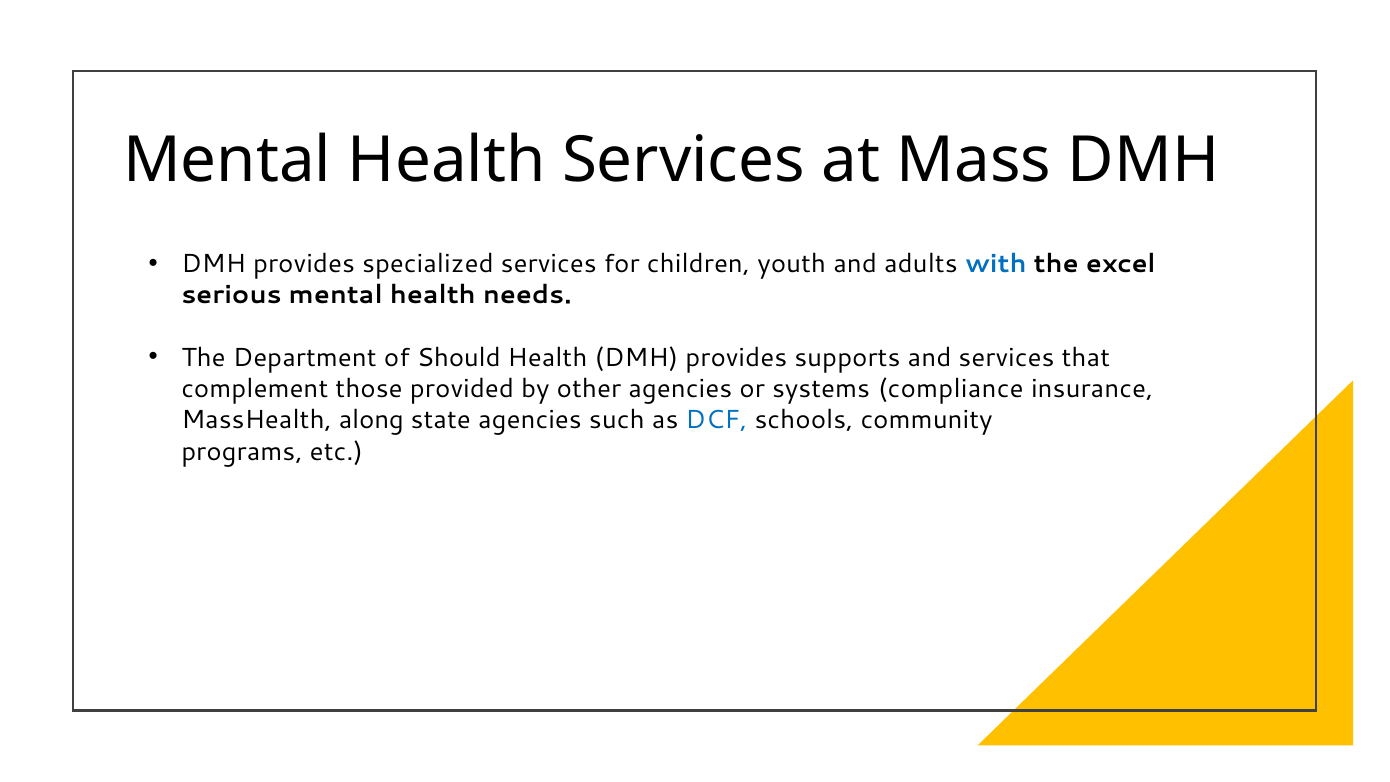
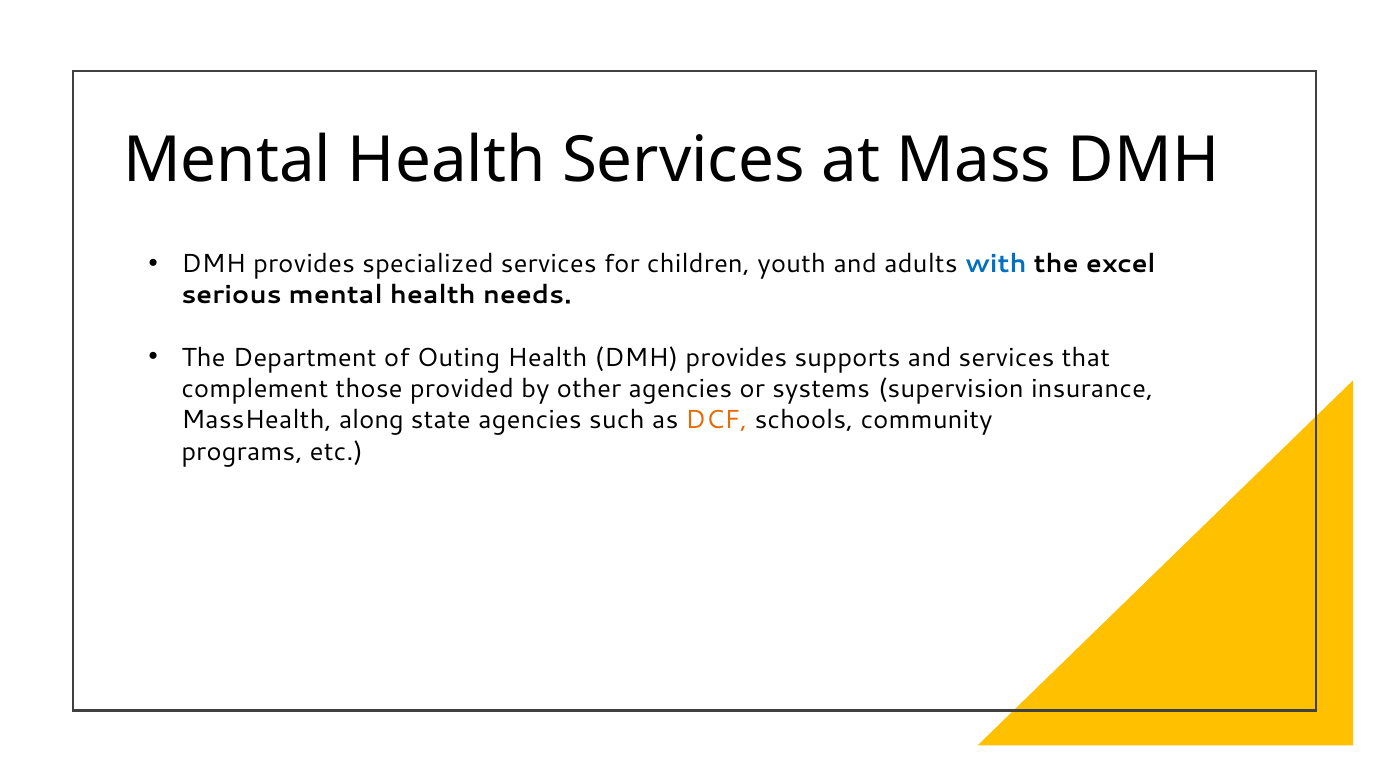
Should: Should -> Outing (459, 358)
compliance: compliance -> supervision (951, 389)
DCF colour: blue -> orange (716, 420)
